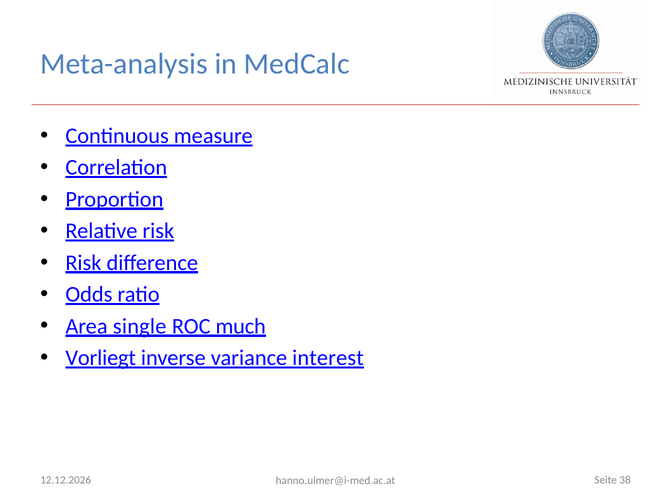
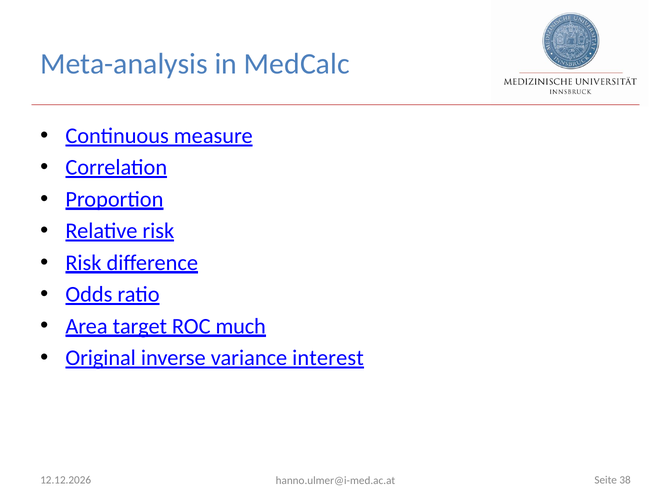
single: single -> target (140, 326)
Vorliegt: Vorliegt -> Original (101, 358)
